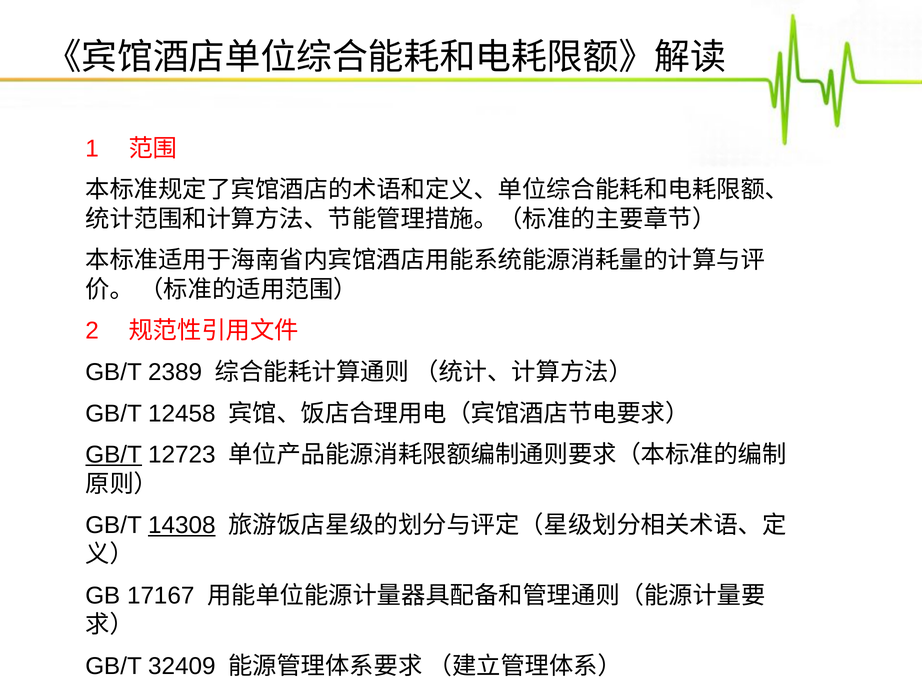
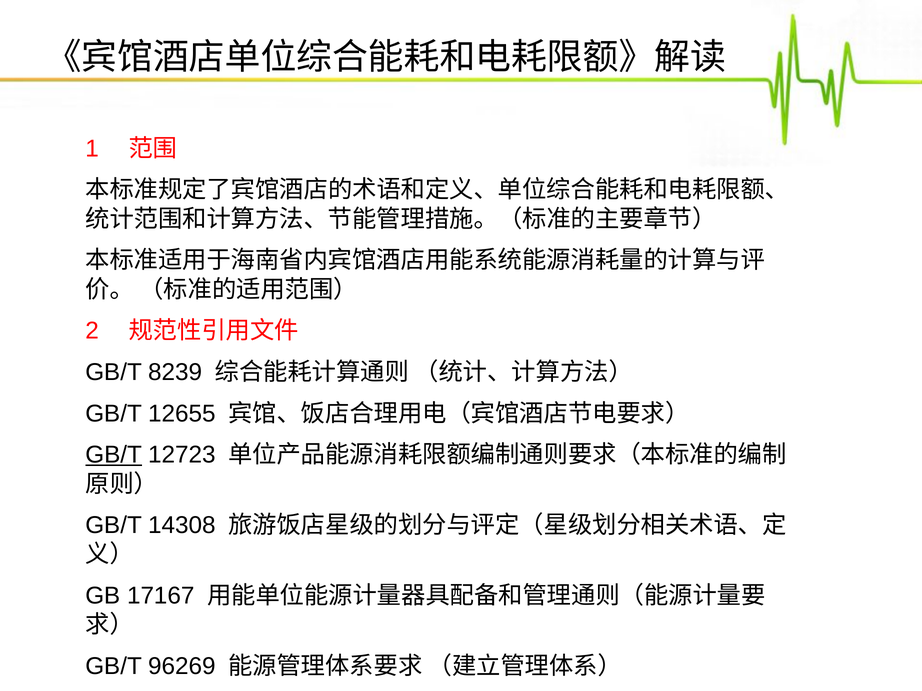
2389: 2389 -> 8239 (175, 372)
12458: 12458 -> 12655 (182, 414)
14308 underline: present -> none (182, 526)
32409: 32409 -> 96269 (182, 667)
